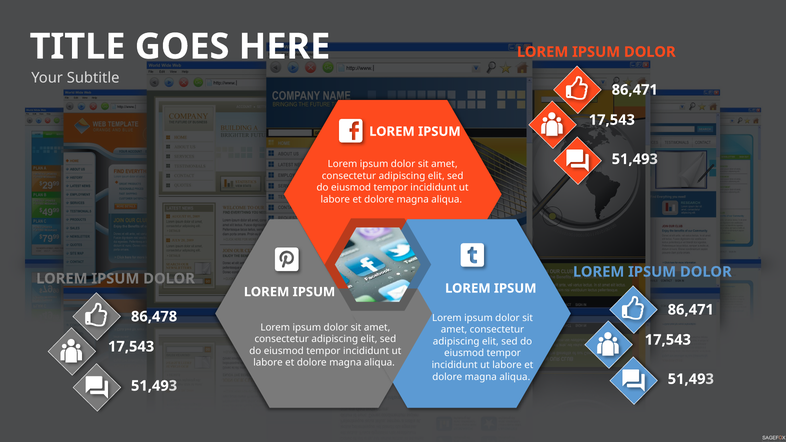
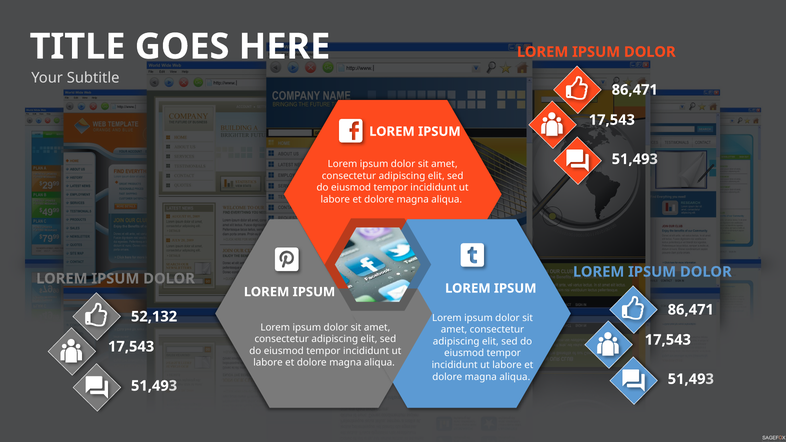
86,478: 86,478 -> 52,132 (154, 317)
